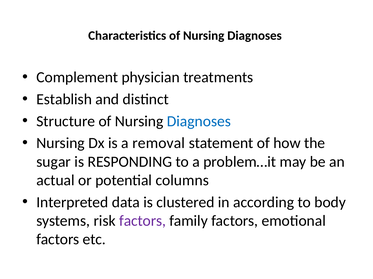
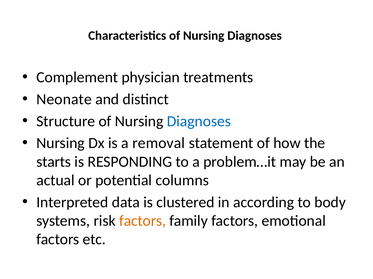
Establish: Establish -> Neonate (64, 100)
sugar: sugar -> starts (54, 162)
factors colour: purple -> orange (143, 221)
